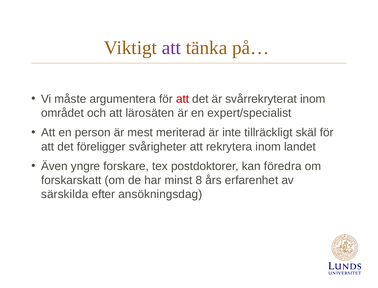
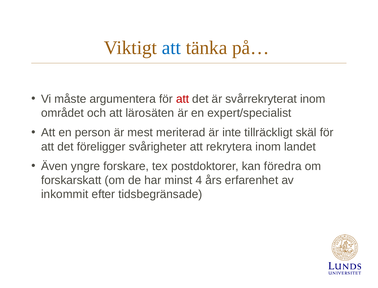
att colour: purple -> blue (171, 48)
8: 8 -> 4 (199, 180)
särskilda: särskilda -> inkommit (65, 194)
ansökningsdag: ansökningsdag -> tidsbegränsade (160, 194)
